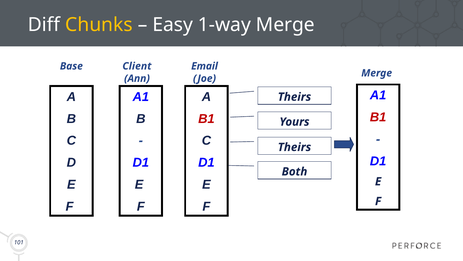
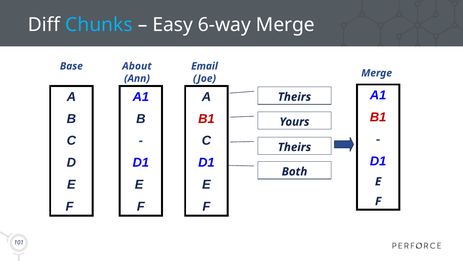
Chunks colour: yellow -> light blue (99, 25)
1-way: 1-way -> 6-way (224, 25)
Client: Client -> About (137, 66)
